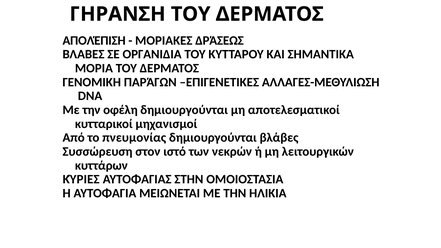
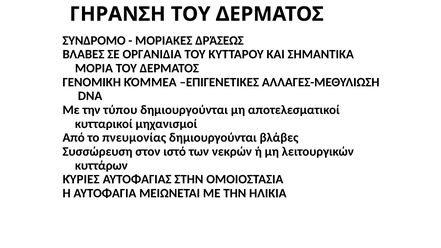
ΑΠΟΛΈΠΙΣΗ: ΑΠΟΛΈΠΙΣΗ -> ΣΥΝΔΡΟΜΟ (94, 40)
ΠΑΡΆΓΩΝ: ΠΑΡΆΓΩΝ -> ΚΌΜΜΕΑ (150, 82)
οφέλη: οφέλη -> τύπου (120, 110)
